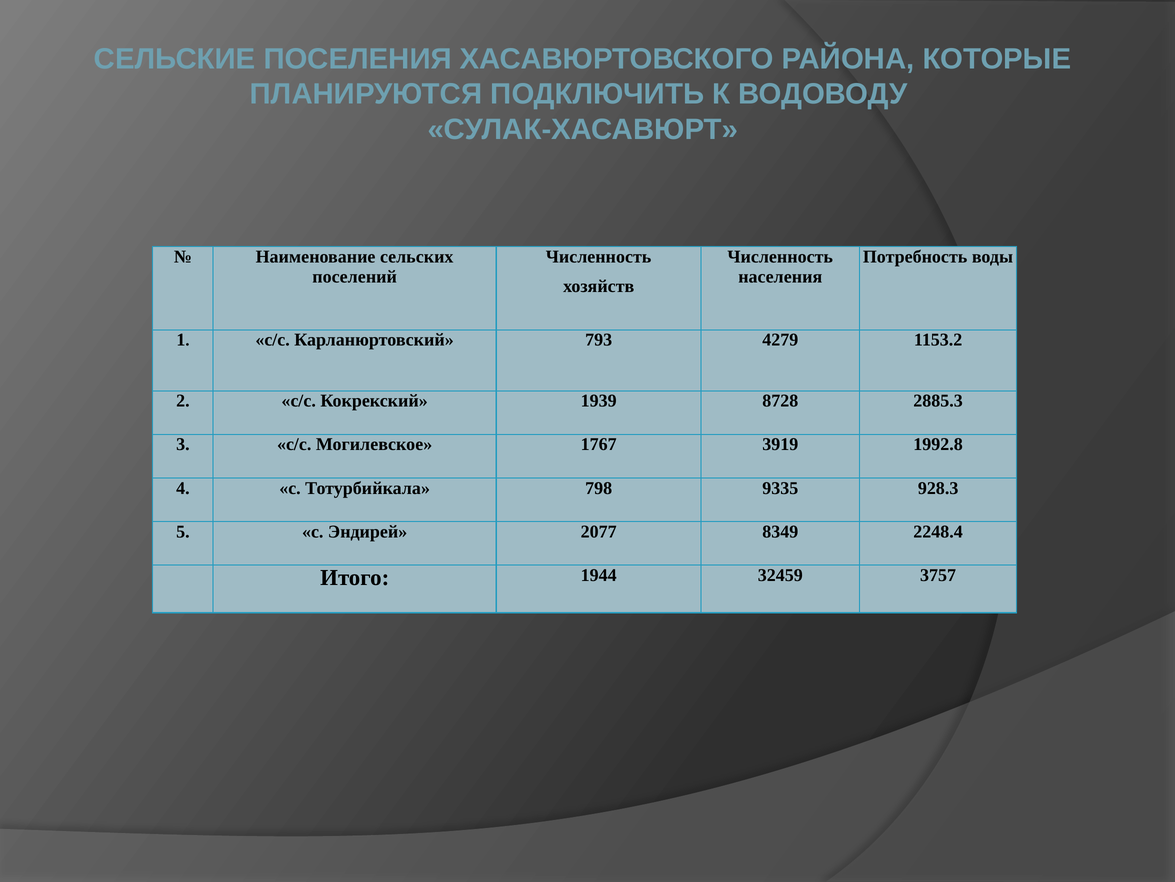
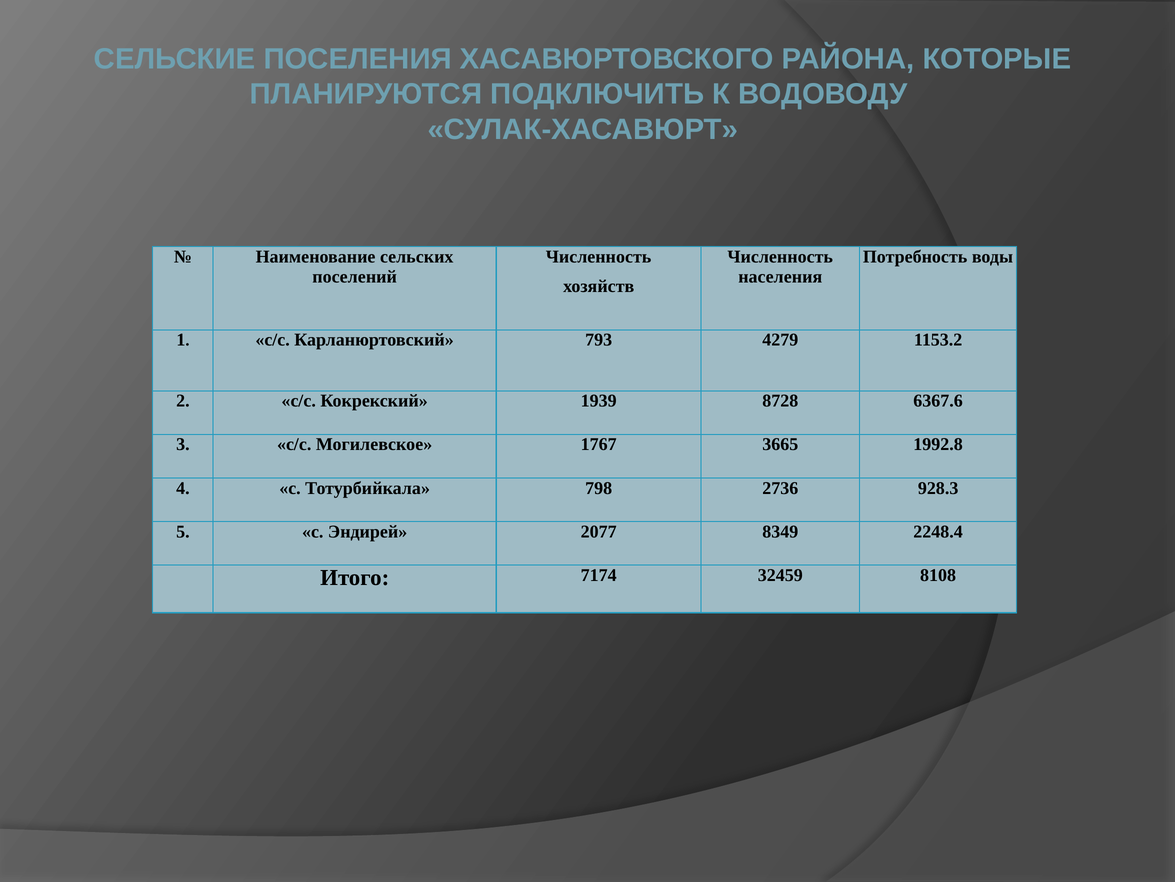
2885.3: 2885.3 -> 6367.6 (938, 401)
3919: 3919 -> 3665 (780, 444)
9335: 9335 -> 2736 (780, 488)
1944: 1944 -> 7174 (599, 575)
3757: 3757 -> 8108 (938, 575)
